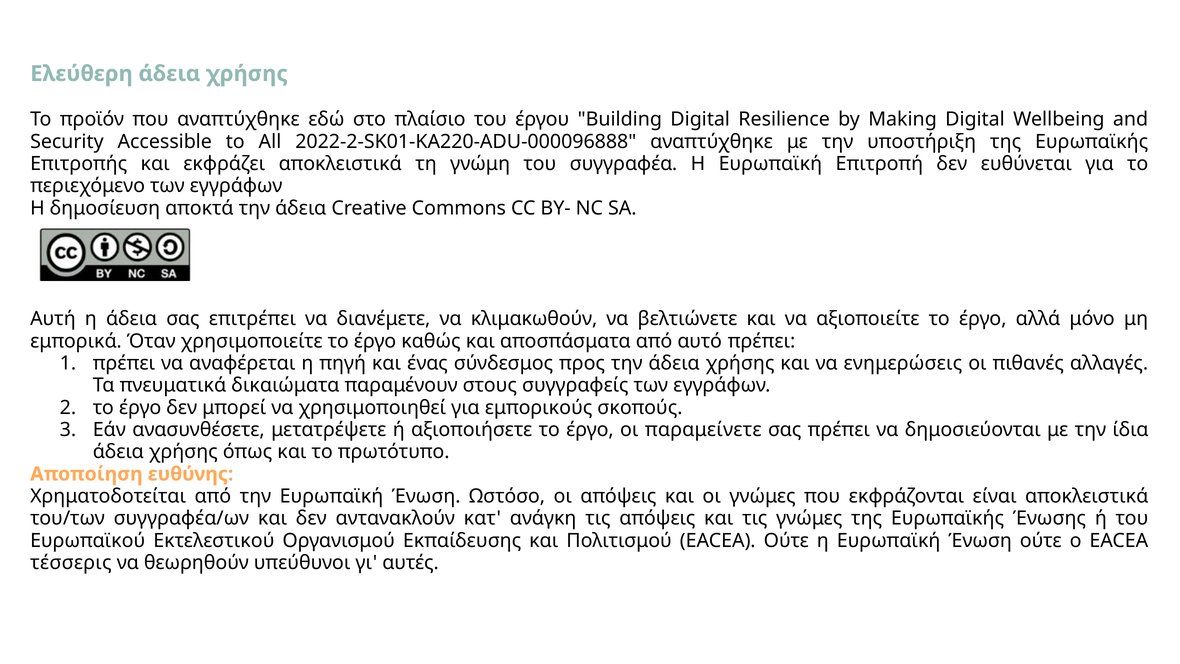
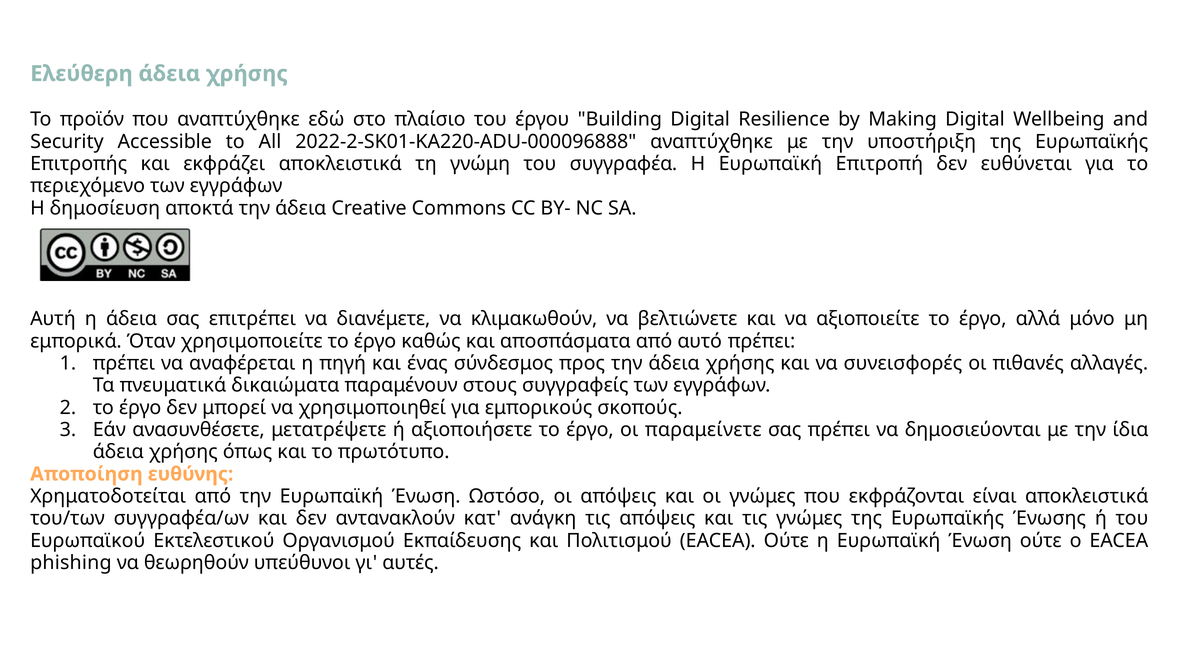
ενημερώσεις: ενημερώσεις -> συνεισφορές (903, 363)
τέσσερις: τέσσερις -> phishing (71, 563)
